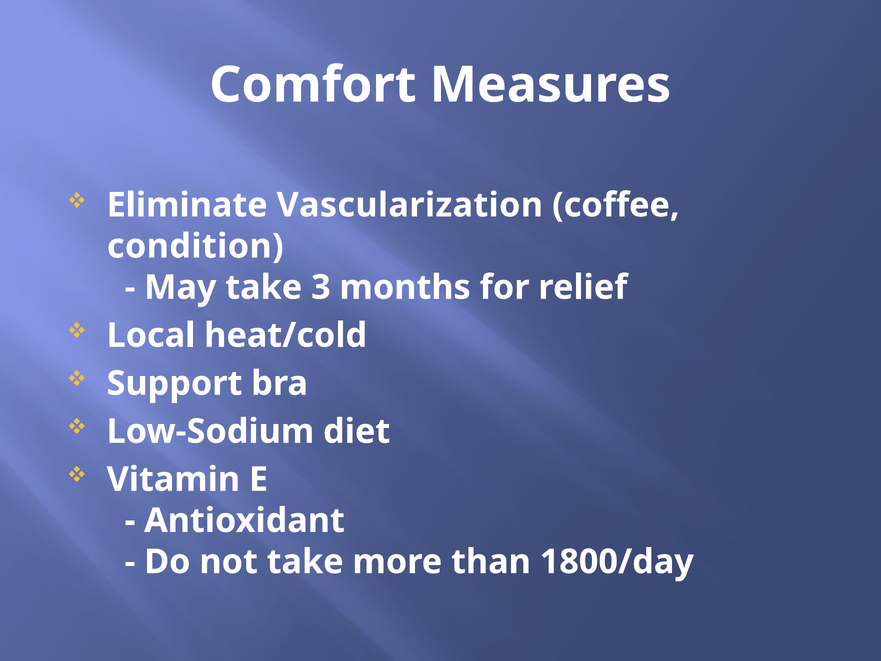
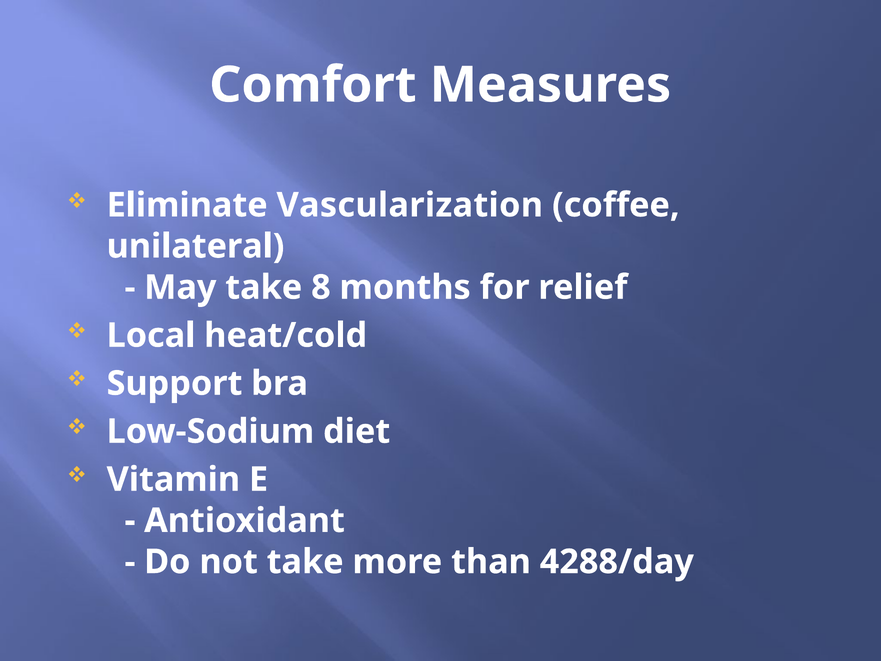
condition: condition -> unilateral (195, 246)
3: 3 -> 8 (321, 287)
1800/day: 1800/day -> 4288/day (617, 562)
